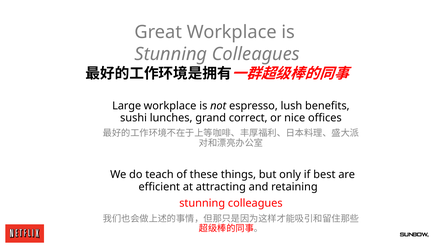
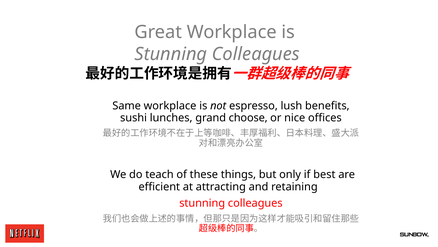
Large: Large -> Same (127, 106)
correct: correct -> choose (248, 117)
